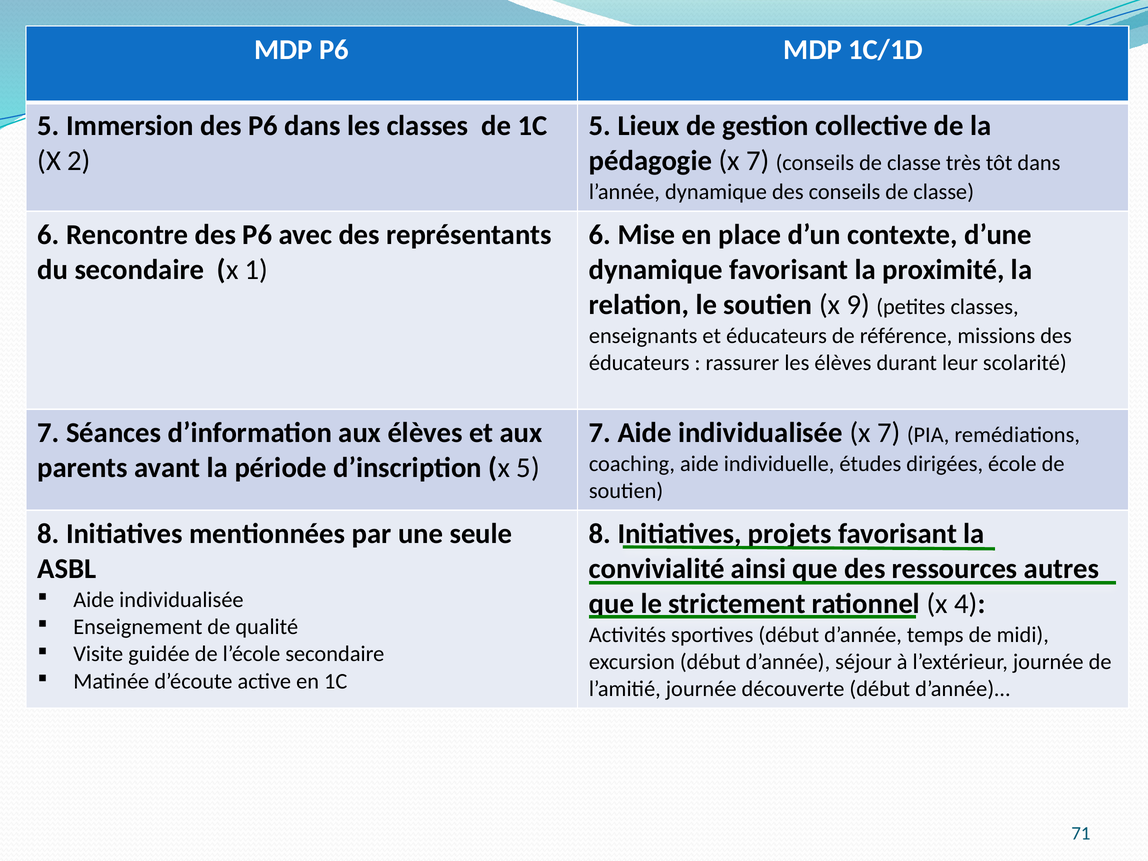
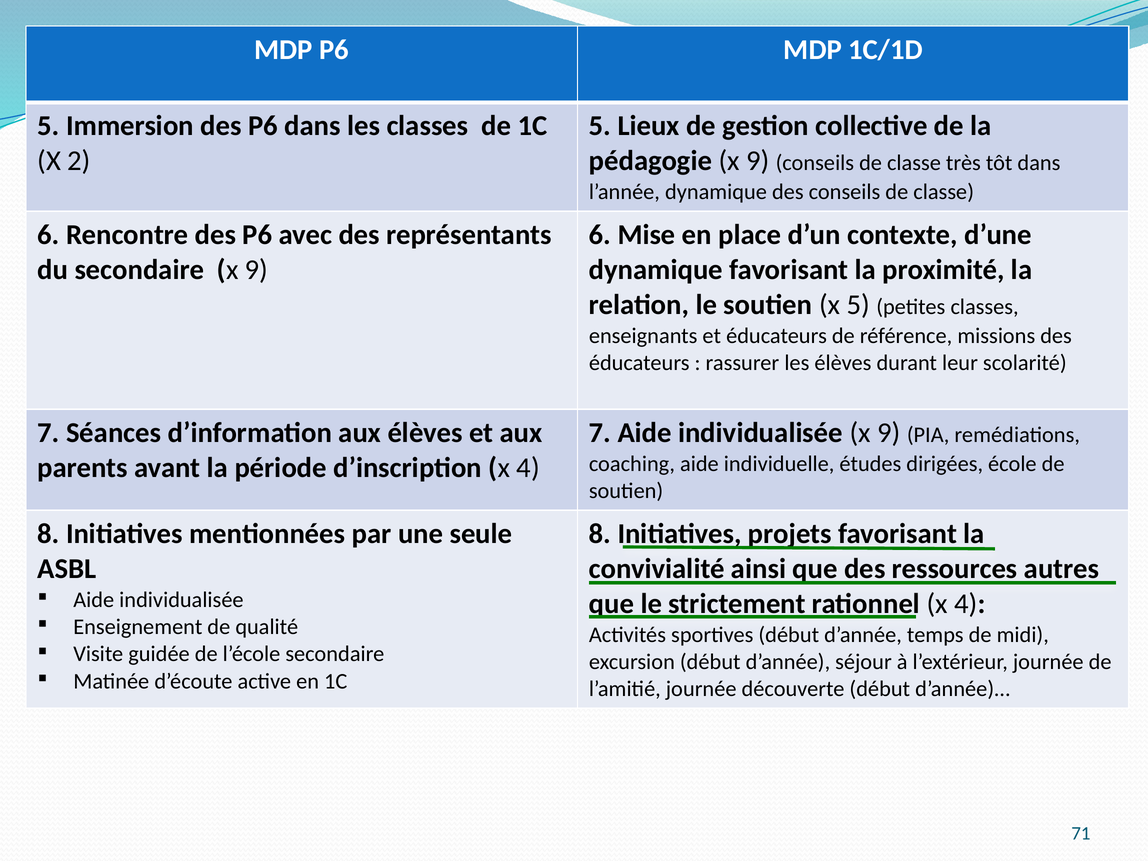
pédagogie x 7: 7 -> 9 (758, 161)
secondaire x 1: 1 -> 9 (256, 270)
x 9: 9 -> 5 (858, 305)
individualisée x 7: 7 -> 9 (889, 433)
d’inscription x 5: 5 -> 4 (528, 468)
